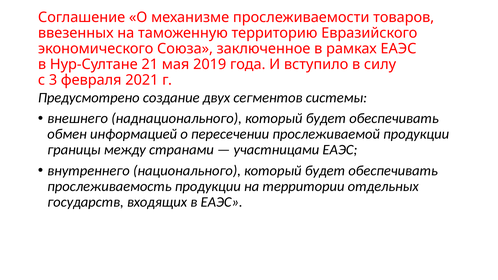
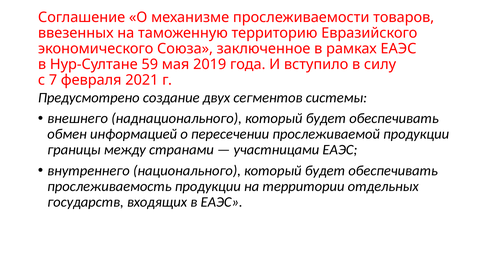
21: 21 -> 59 (150, 64)
3: 3 -> 7 (53, 80)
